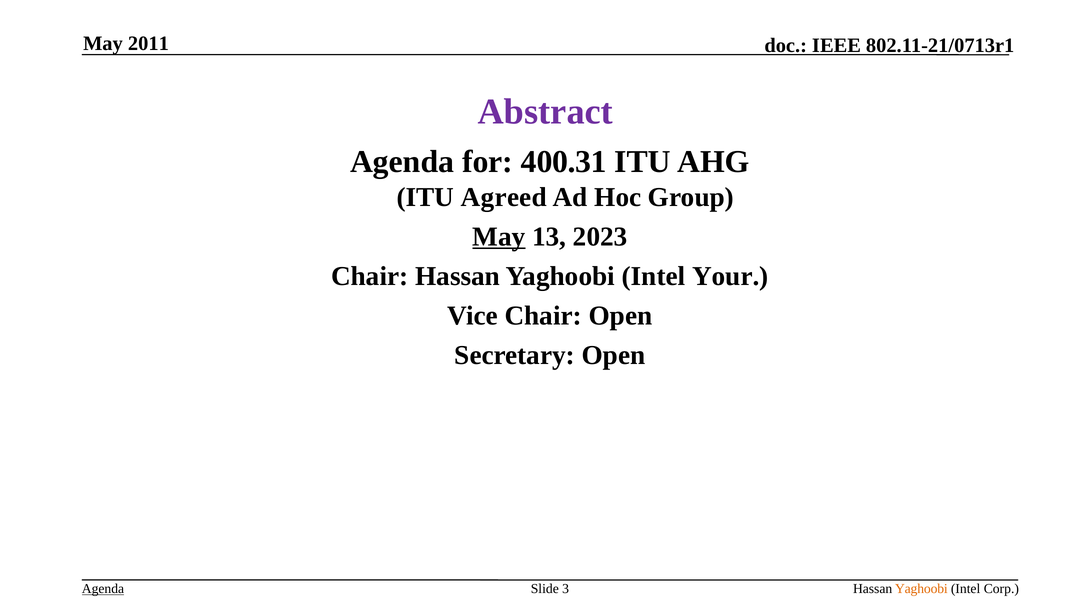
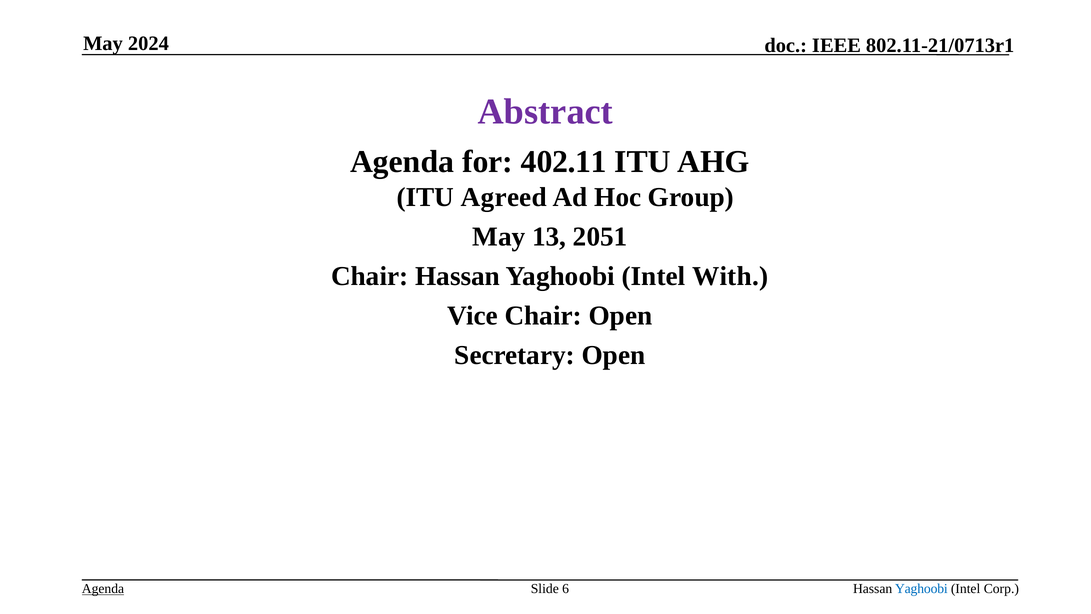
2011: 2011 -> 2024 (148, 43)
400.31: 400.31 -> 402.11 (564, 162)
May underline: present -> none (499, 237)
2023: 2023 -> 2051 (600, 237)
Your: Your -> With (730, 276)
3: 3 -> 6 (566, 589)
Yaghoobi colour: orange -> blue (921, 589)
